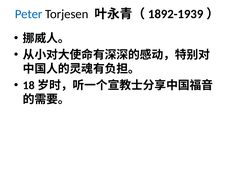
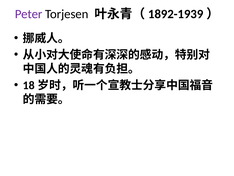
Peter colour: blue -> purple (29, 14)
